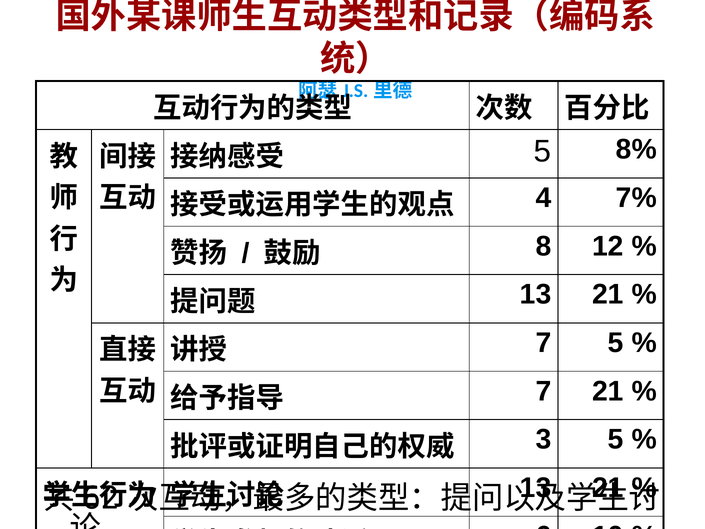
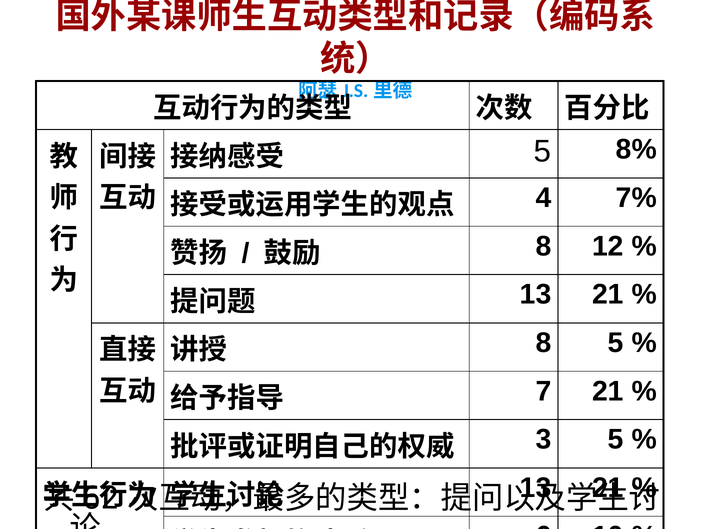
7: 7 -> 8 (544, 343)
